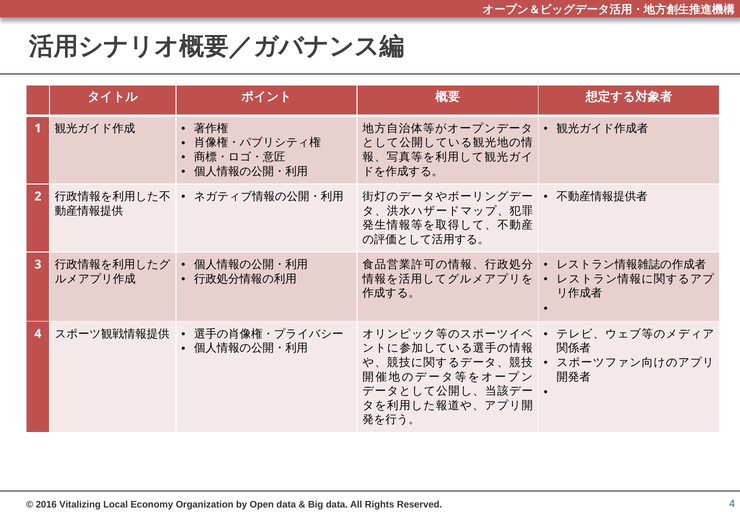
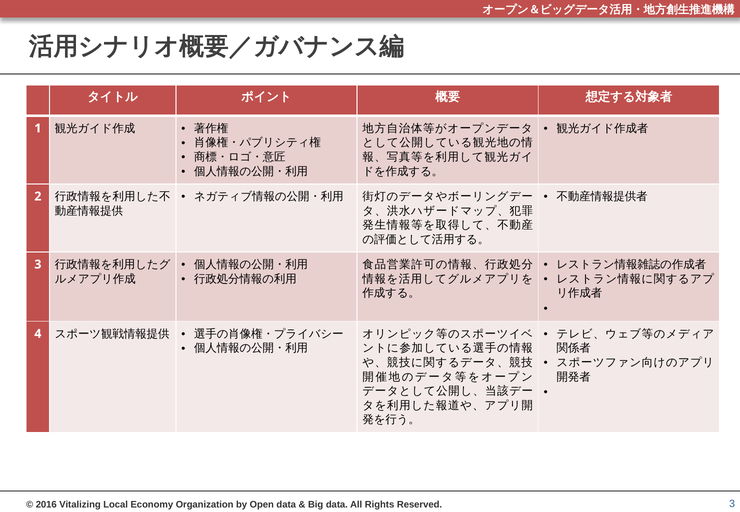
4: 4 -> 3 (732, 504)
